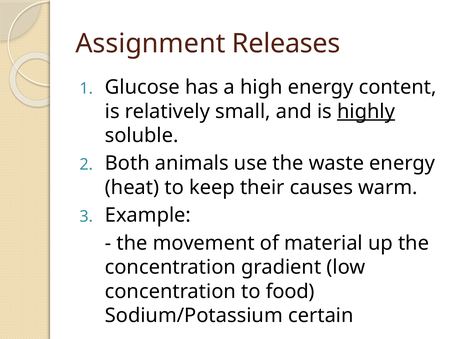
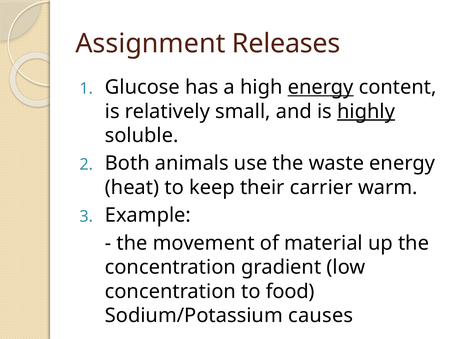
energy underline: none -> present (321, 87)
causes: causes -> carrier (321, 187)
certain: certain -> causes (321, 316)
